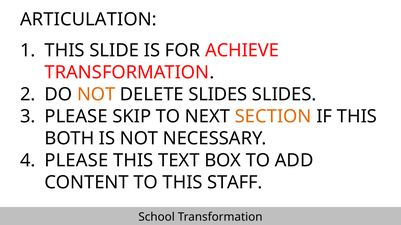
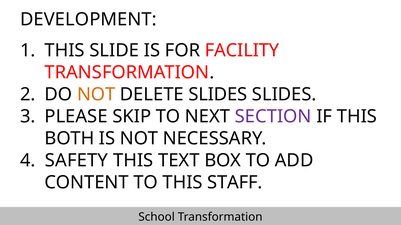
ARTICULATION: ARTICULATION -> DEVELOPMENT (88, 19)
ACHIEVE: ACHIEVE -> FACILITY (242, 51)
SECTION colour: orange -> purple (273, 117)
PLEASE: PLEASE -> SAFETY (76, 161)
